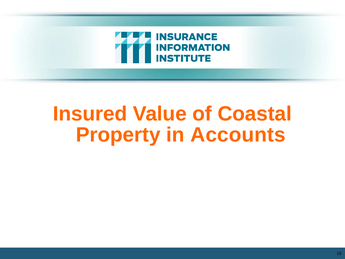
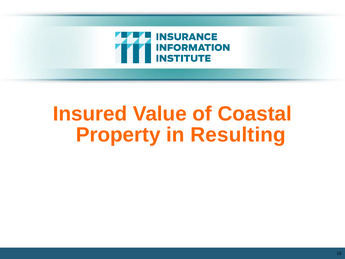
Accounts: Accounts -> Resulting (238, 135)
